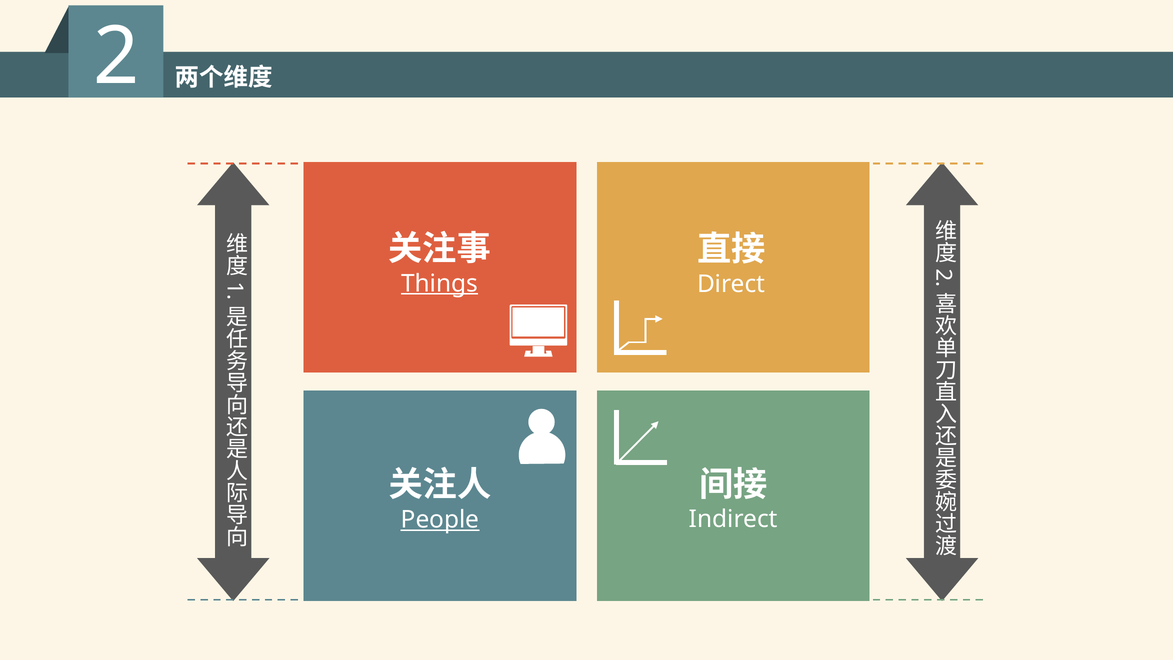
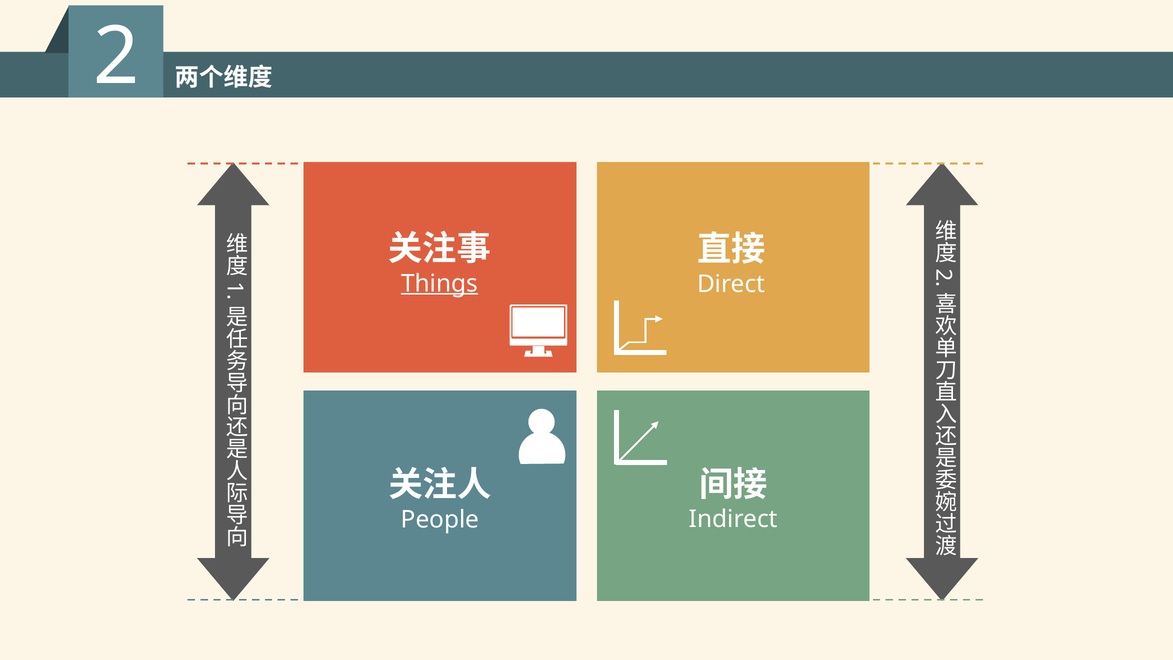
People underline: present -> none (440, 519)
